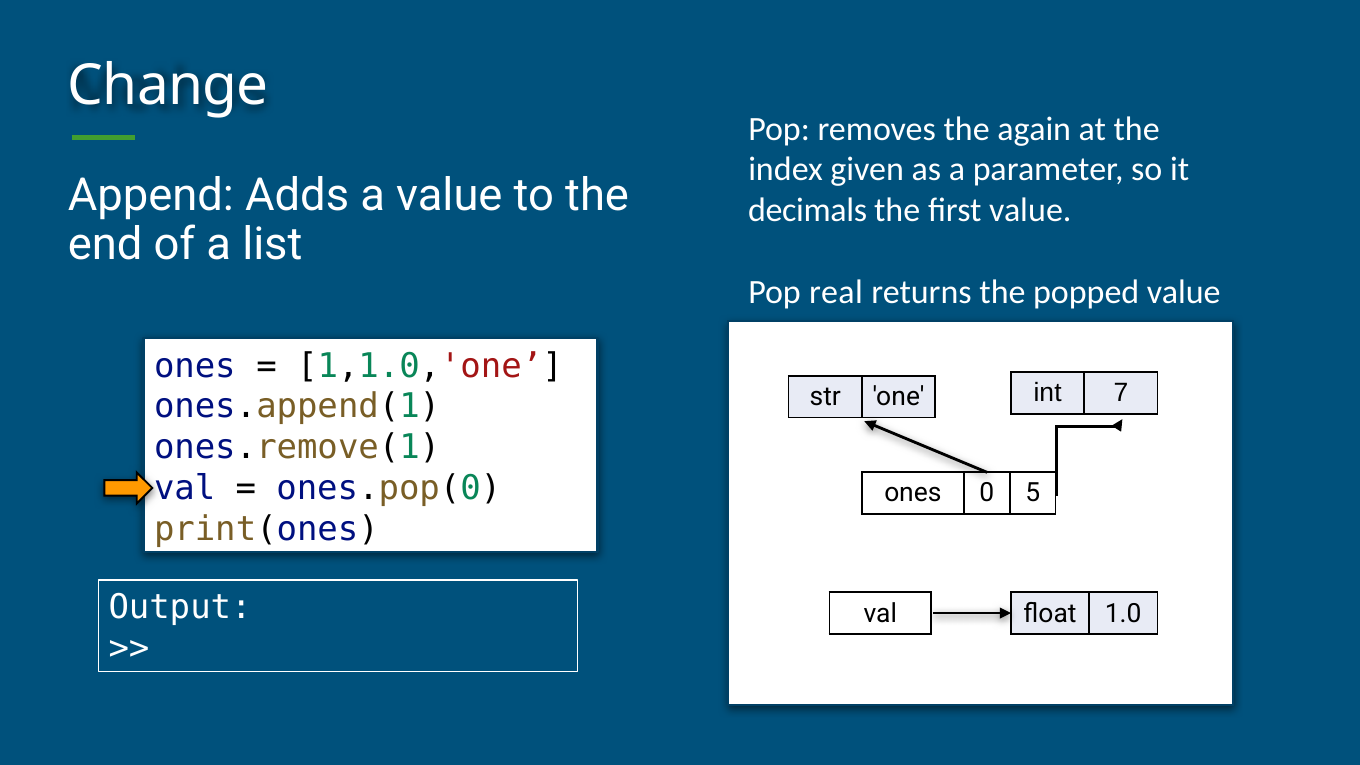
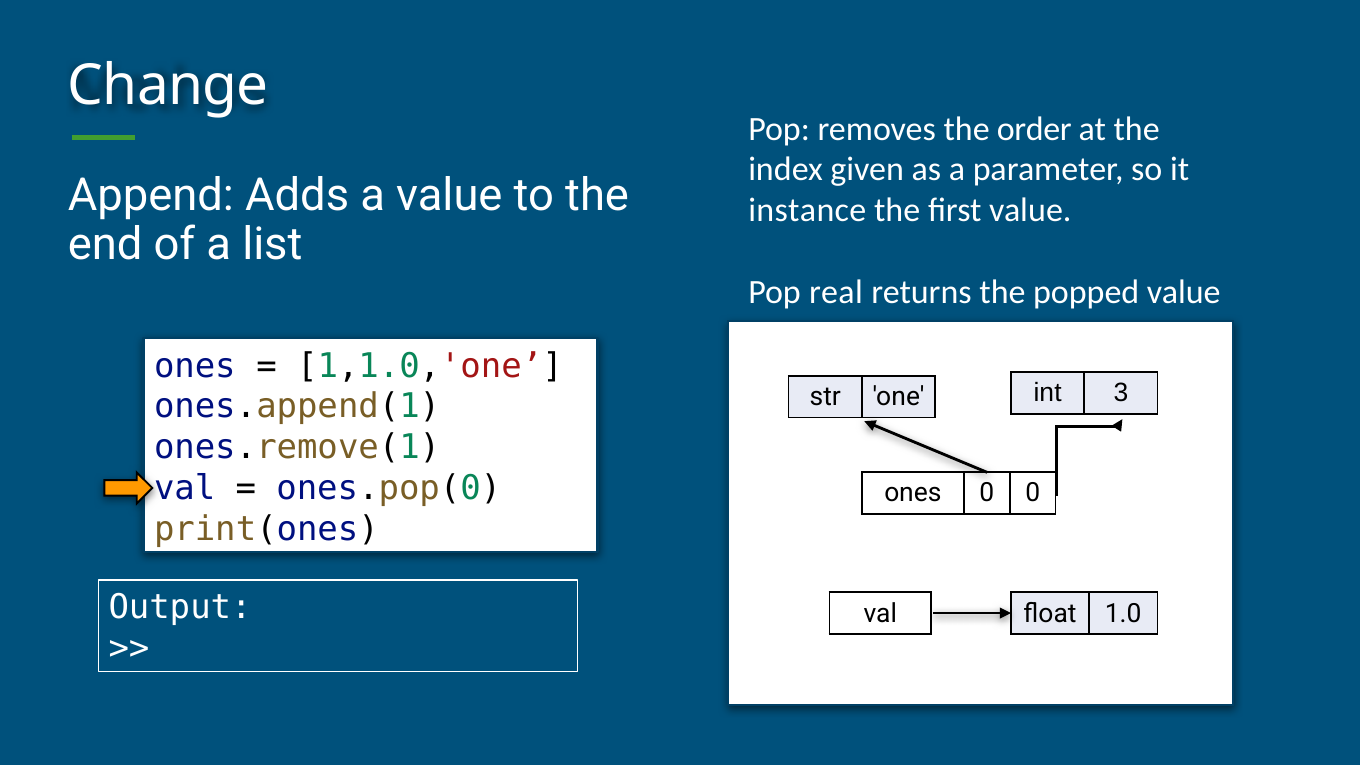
again: again -> order (1034, 129)
decimals: decimals -> instance (807, 210)
7: 7 -> 3 (1121, 393)
5: 5 -> 0 (1033, 493)
